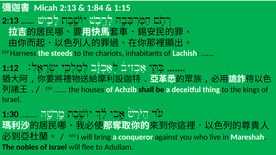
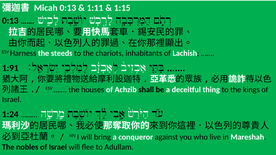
Micah 2:13: 2:13 -> 0:13 (68, 8)
1:84: 1:84 -> 1:11 (95, 8)
2:13: 2:13 -> 0:13 (10, 21)
1:12: 1:12 -> 1:91 (10, 68)
1:30: 1:30 -> 1:24 (10, 115)
